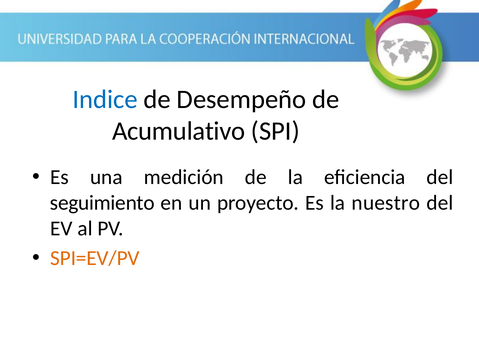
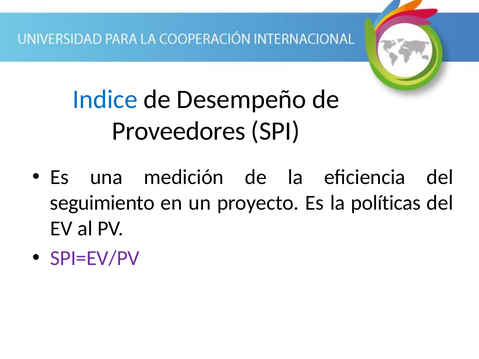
Acumulativo: Acumulativo -> Proveedores (179, 131)
nuestro: nuestro -> políticas (386, 203)
SPI=EV/PV colour: orange -> purple (95, 258)
